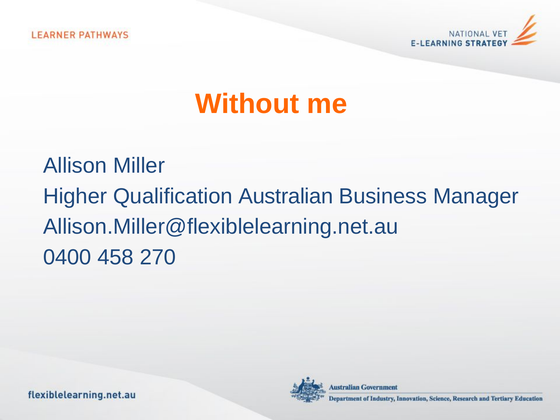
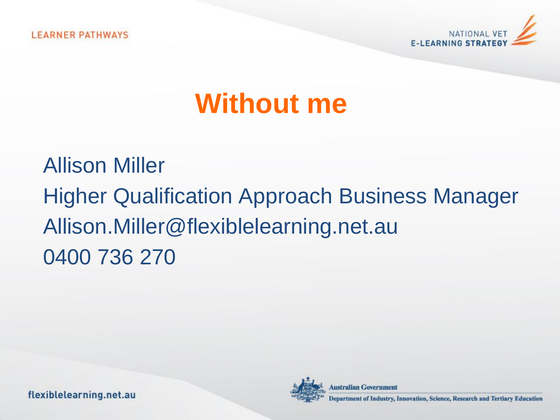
Australian: Australian -> Approach (286, 196)
458: 458 -> 736 (116, 257)
